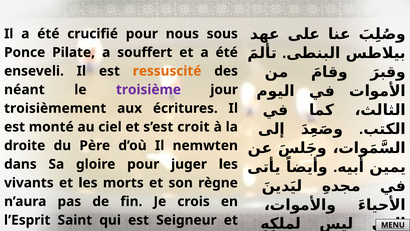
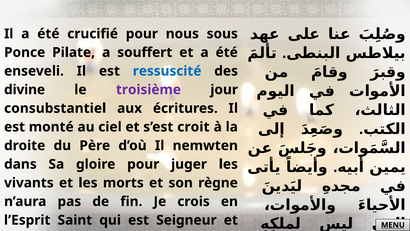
ressuscité colour: orange -> blue (167, 71)
néant: néant -> divine (25, 90)
troisièmement: troisièmement -> consubstantiel (55, 108)
